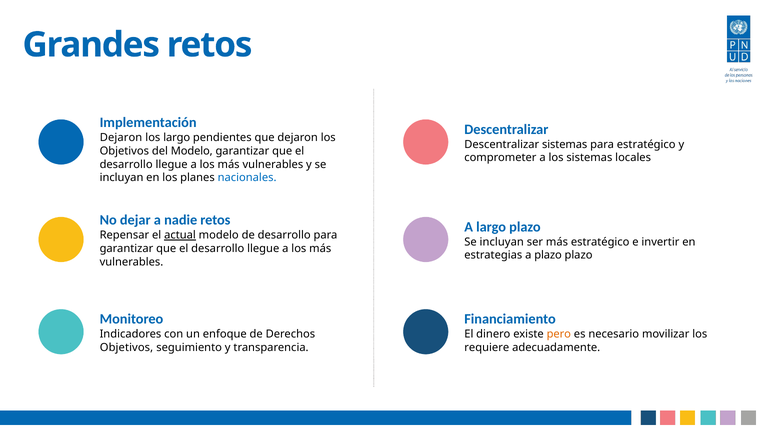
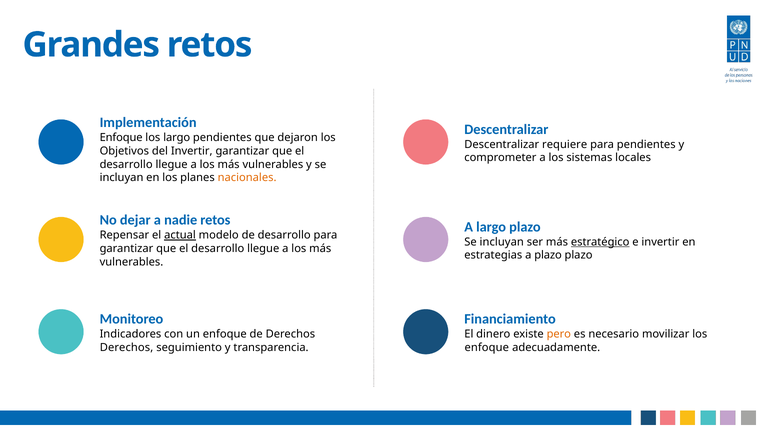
Dejaron: Dejaron -> Enfoque (121, 138)
Descentralizar sistemas: sistemas -> requiere (565, 144)
para estratégico: estratégico -> pendientes (646, 144)
del Modelo: Modelo -> Invertir (192, 151)
nacionales colour: blue -> orange (247, 178)
estratégico underline: none -> present (600, 242)
Objetivos: Objetivos -> Derechos (127, 347)
requiere: requiere -> enfoque (487, 347)
